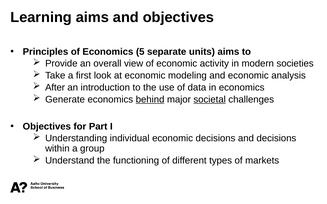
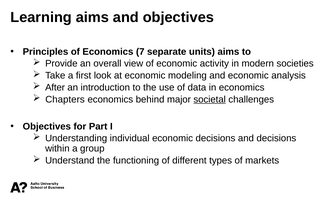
5: 5 -> 7 (140, 52)
Generate: Generate -> Chapters (65, 100)
behind underline: present -> none (150, 100)
